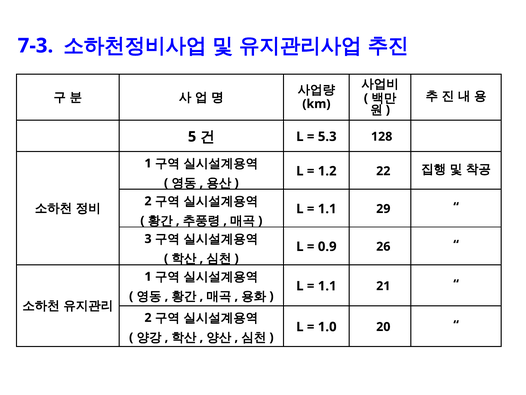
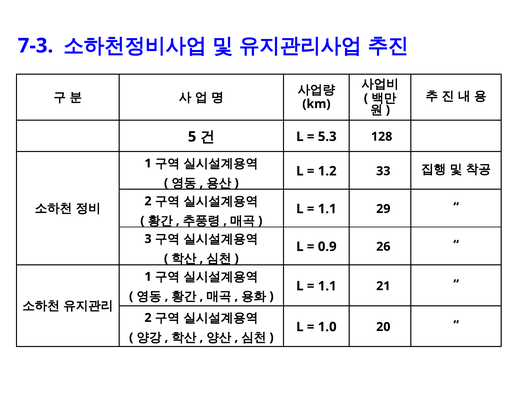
22: 22 -> 33 (383, 171)
